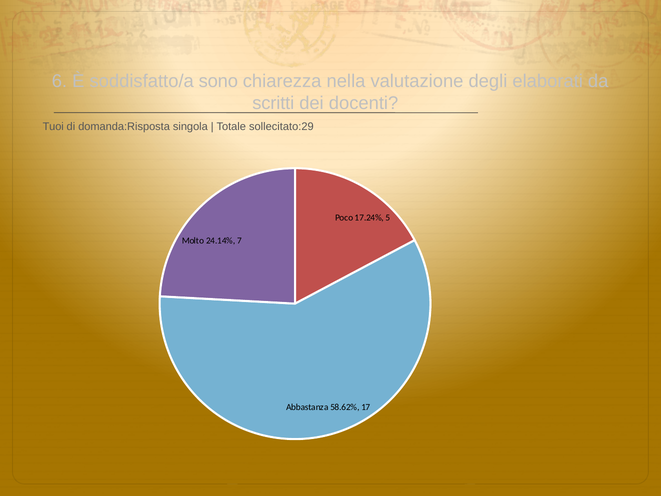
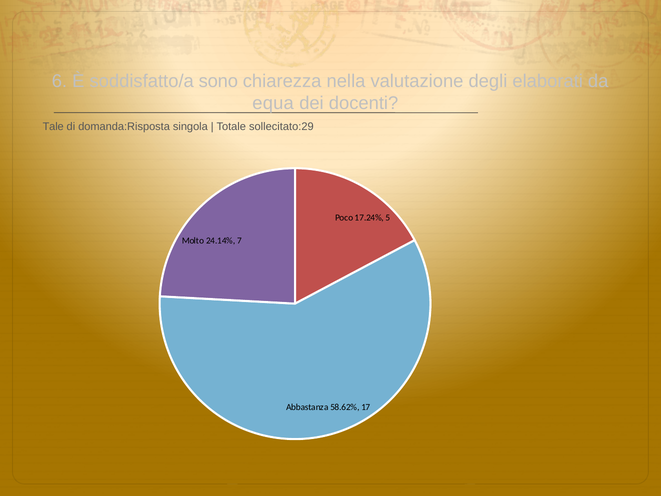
scritti: scritti -> equa (273, 103)
Tuoi: Tuoi -> Tale (53, 126)
